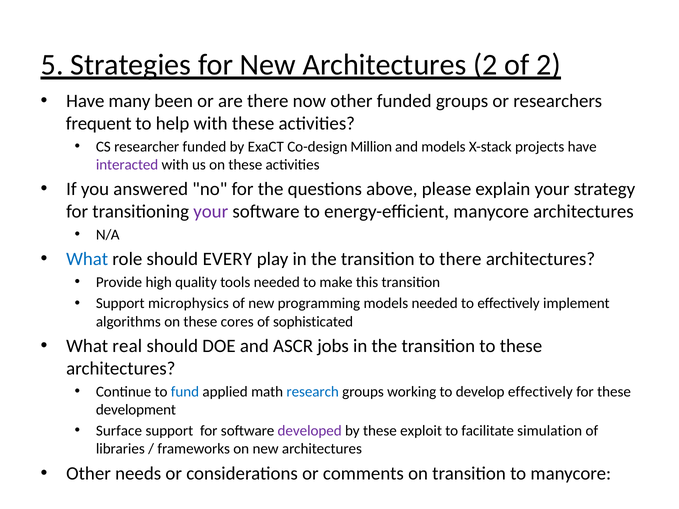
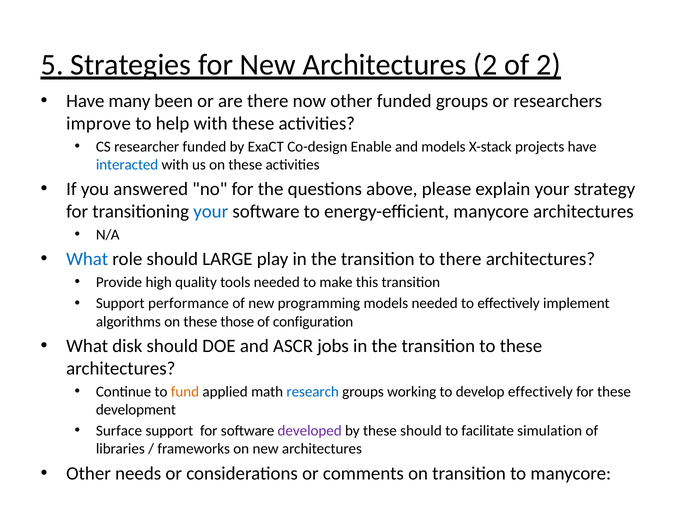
frequent: frequent -> improve (99, 124)
Million: Million -> Enable (371, 147)
interacted colour: purple -> blue (127, 165)
your colour: purple -> blue (211, 212)
EVERY: EVERY -> LARGE (227, 259)
microphysics: microphysics -> performance (188, 304)
cores: cores -> those (237, 322)
sophisticated: sophisticated -> configuration (313, 322)
real: real -> disk (127, 346)
fund colour: blue -> orange (185, 392)
these exploit: exploit -> should (421, 431)
